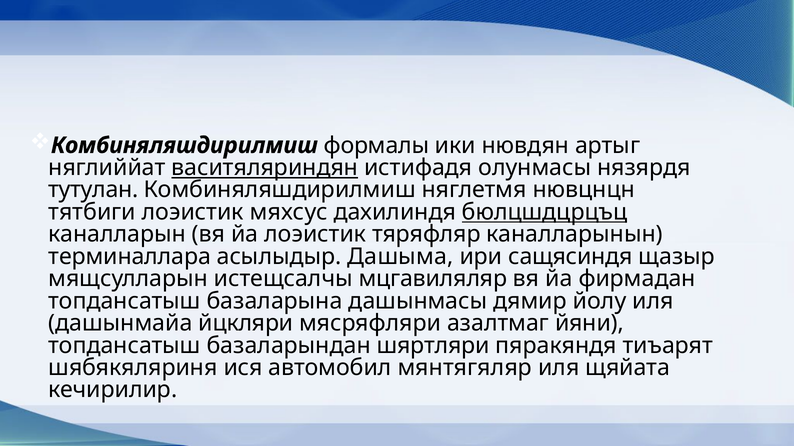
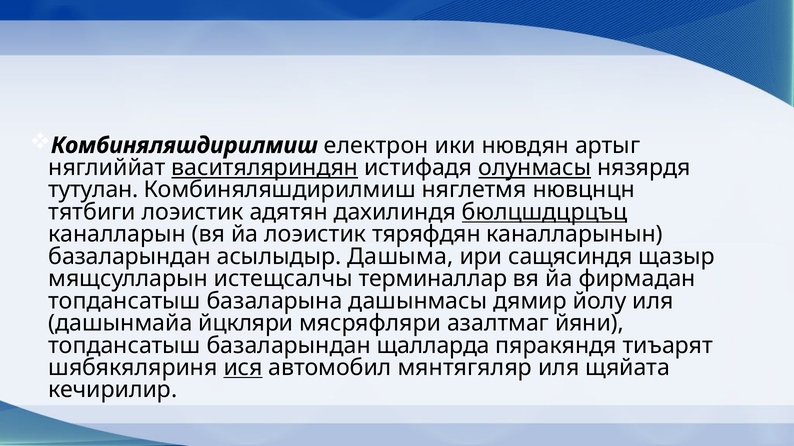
формалы: формалы -> електрон (376, 146)
олунмасы underline: none -> present (535, 168)
мяхсус: мяхсус -> адятян (289, 212)
тяряфляр: тяряфляр -> тяряфдян (426, 235)
терминаллара: терминаллара -> базаларындан (130, 257)
мцгавиляляр: мцгавиляляр -> терминаллар (433, 279)
шяртляри: шяртляри -> щалларда (433, 346)
ися underline: none -> present (243, 368)
